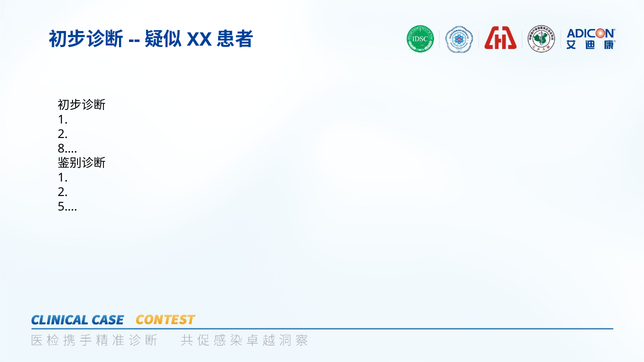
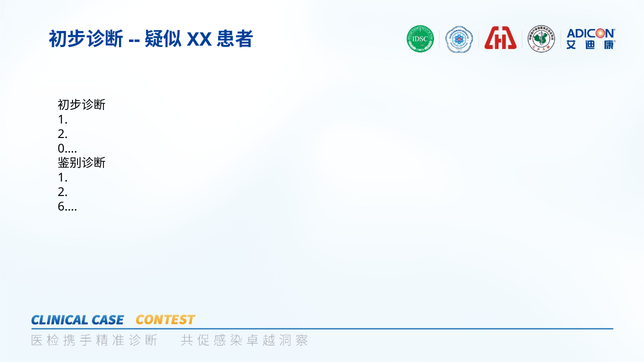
8…: 8… -> 0… (67, 149)
5…: 5… -> 6… (67, 207)
